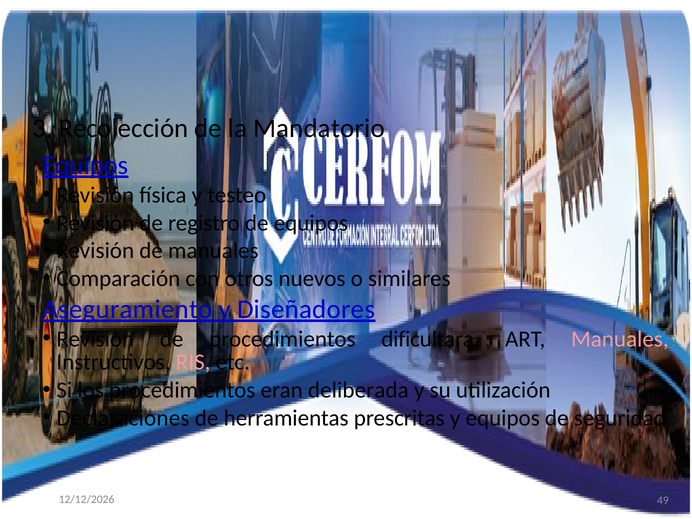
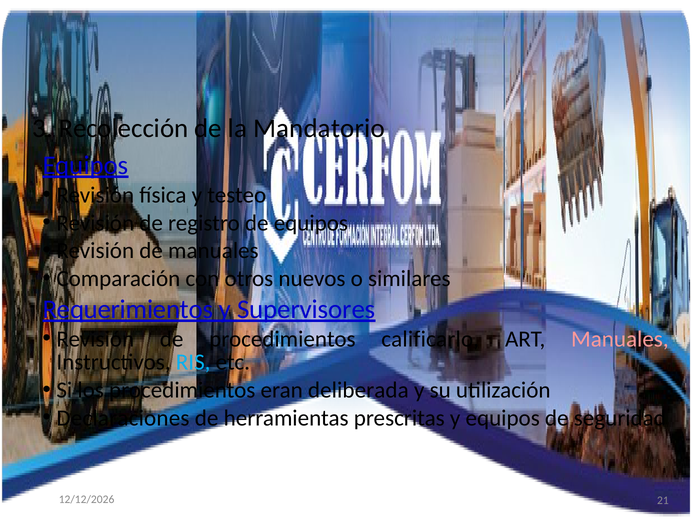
Aseguramiento: Aseguramiento -> Requerimientos (128, 309)
Diseñadores: Diseñadores -> Supervisores (306, 309)
dificultara: dificultara -> calificarlo (430, 339)
RIS colour: pink -> light blue (193, 362)
49: 49 -> 21 (663, 501)
